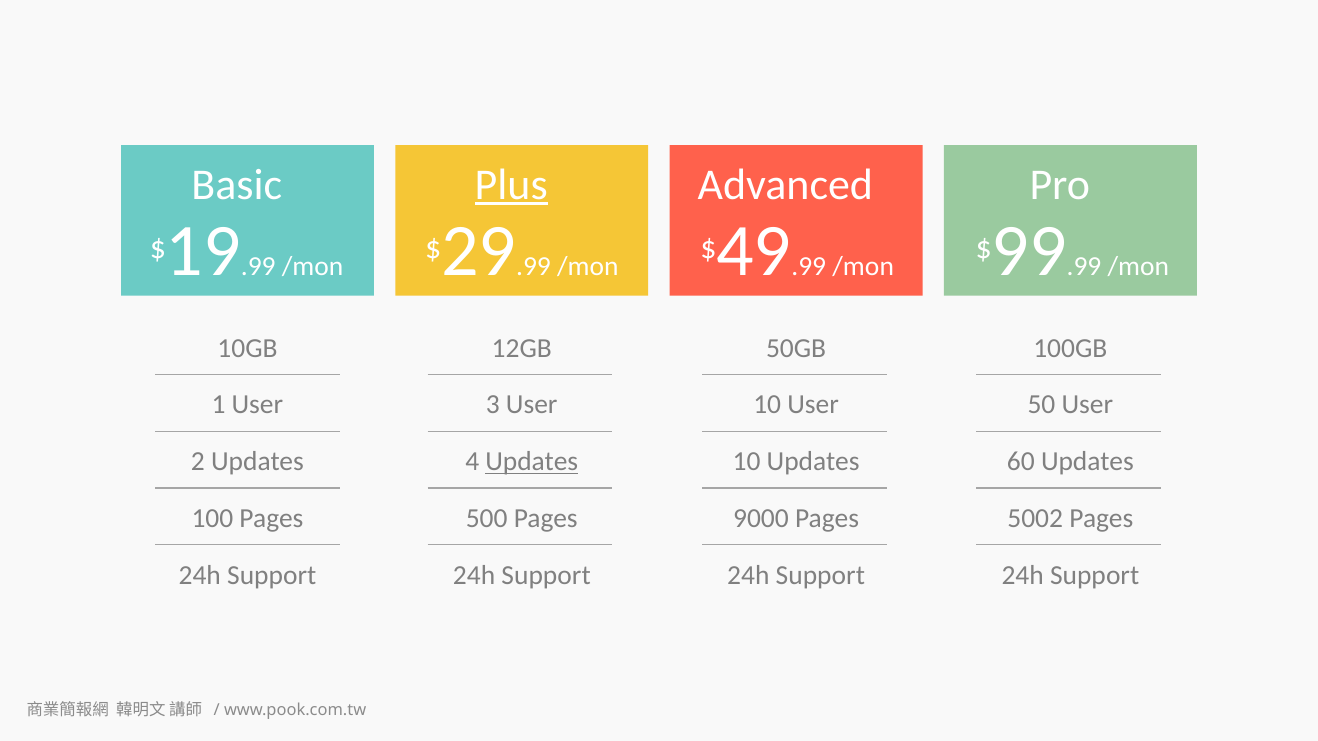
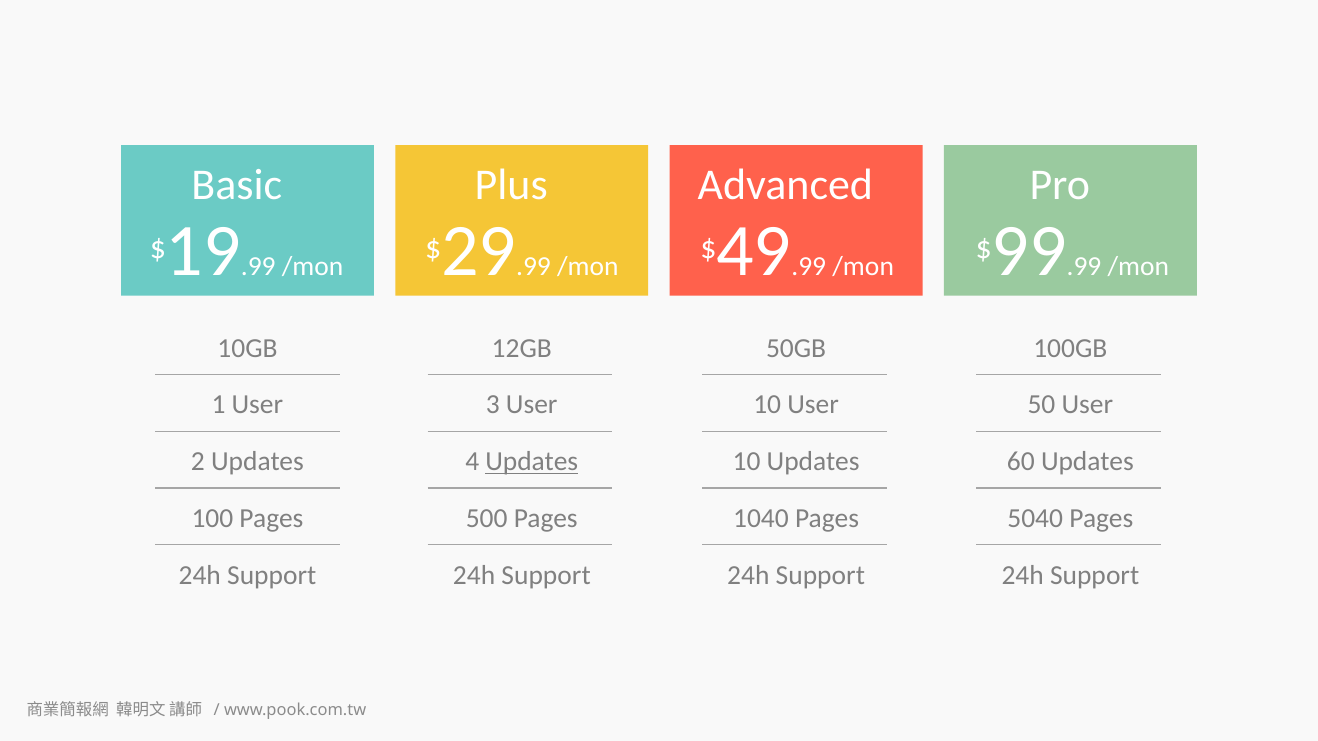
Plus underline: present -> none (511, 185)
9000: 9000 -> 1040 (761, 519)
5002: 5002 -> 5040 (1035, 519)
